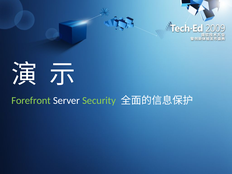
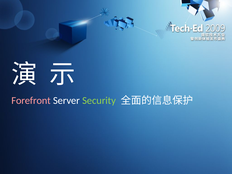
Forefront colour: light green -> pink (31, 100)
